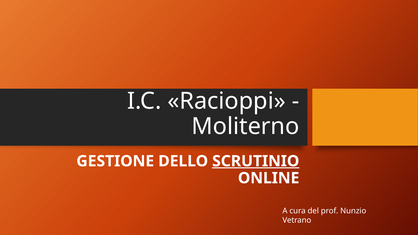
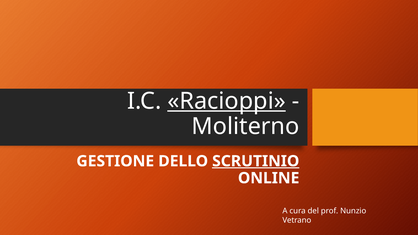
Racioppi underline: none -> present (227, 101)
